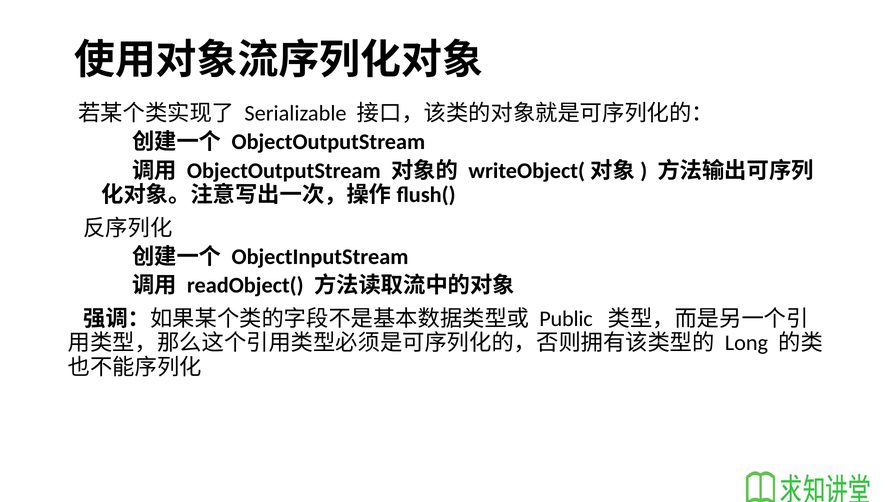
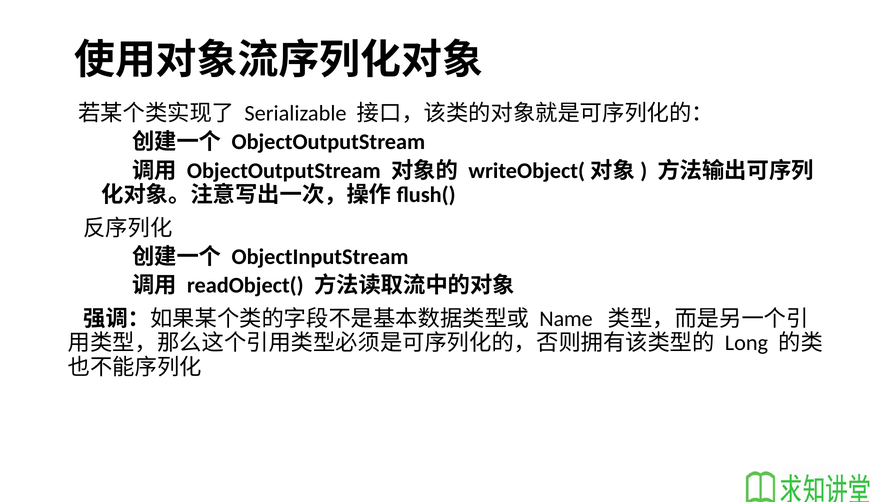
Public: Public -> Name (566, 319)
